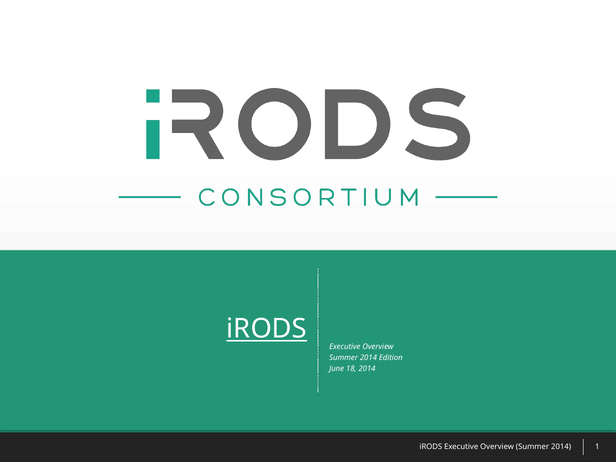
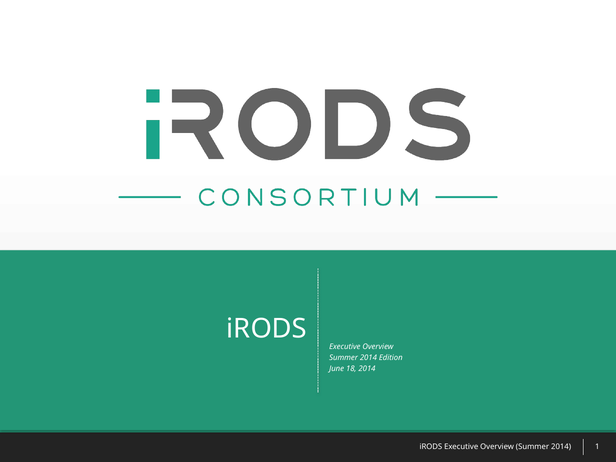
iRODS underline: present -> none (267, 329)
